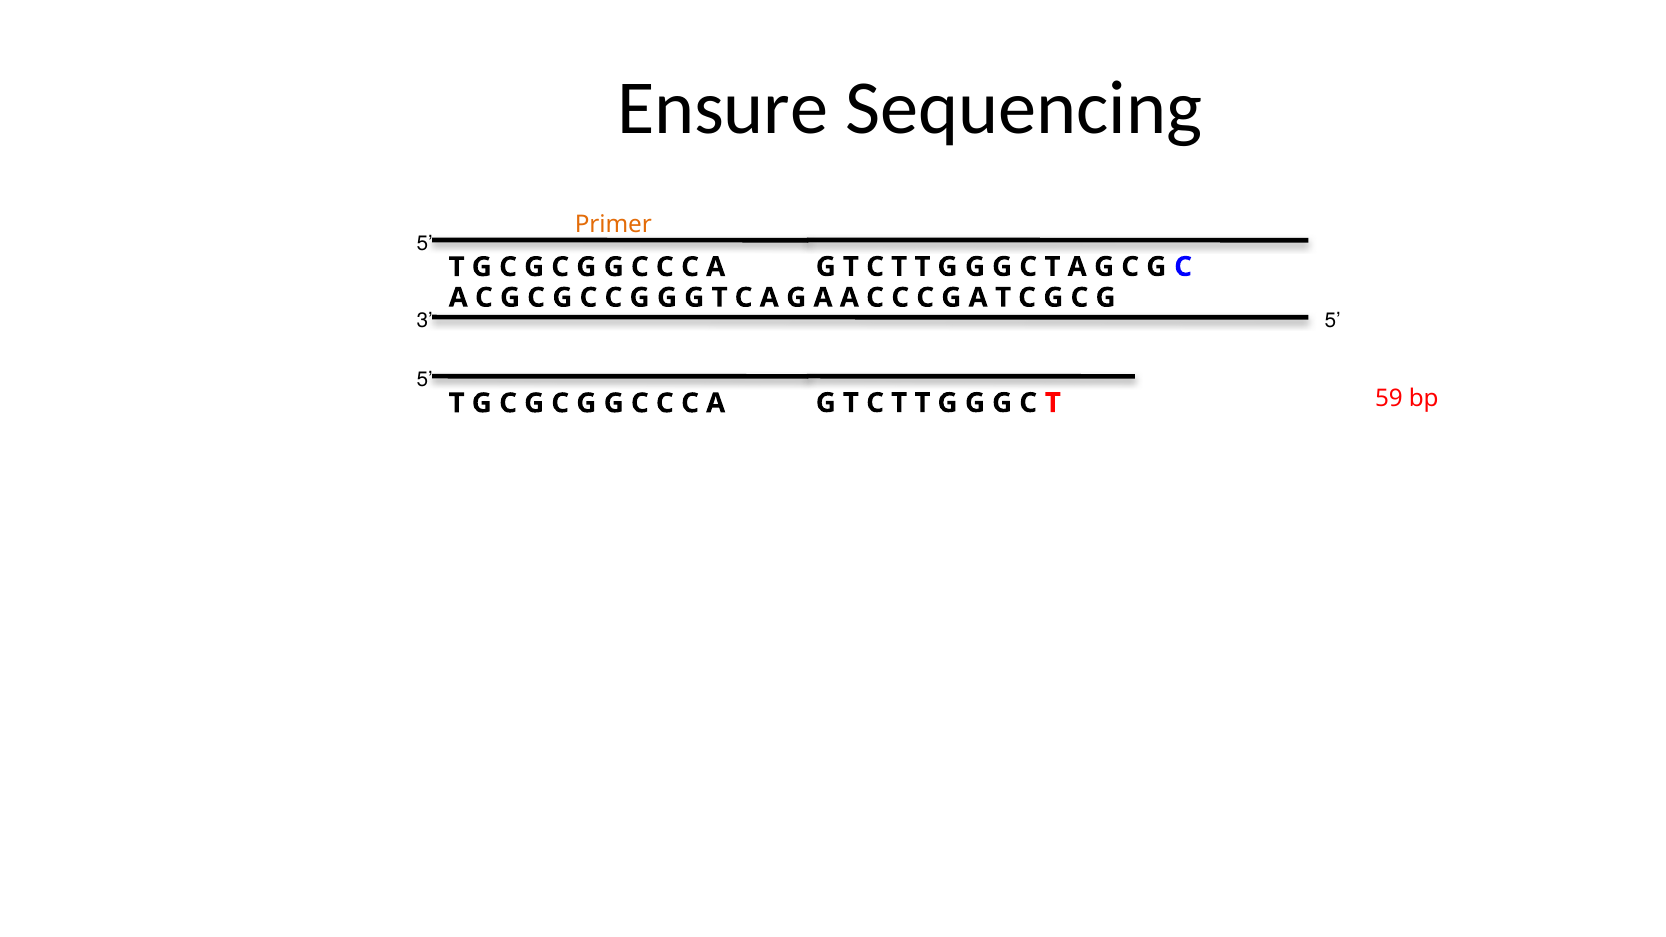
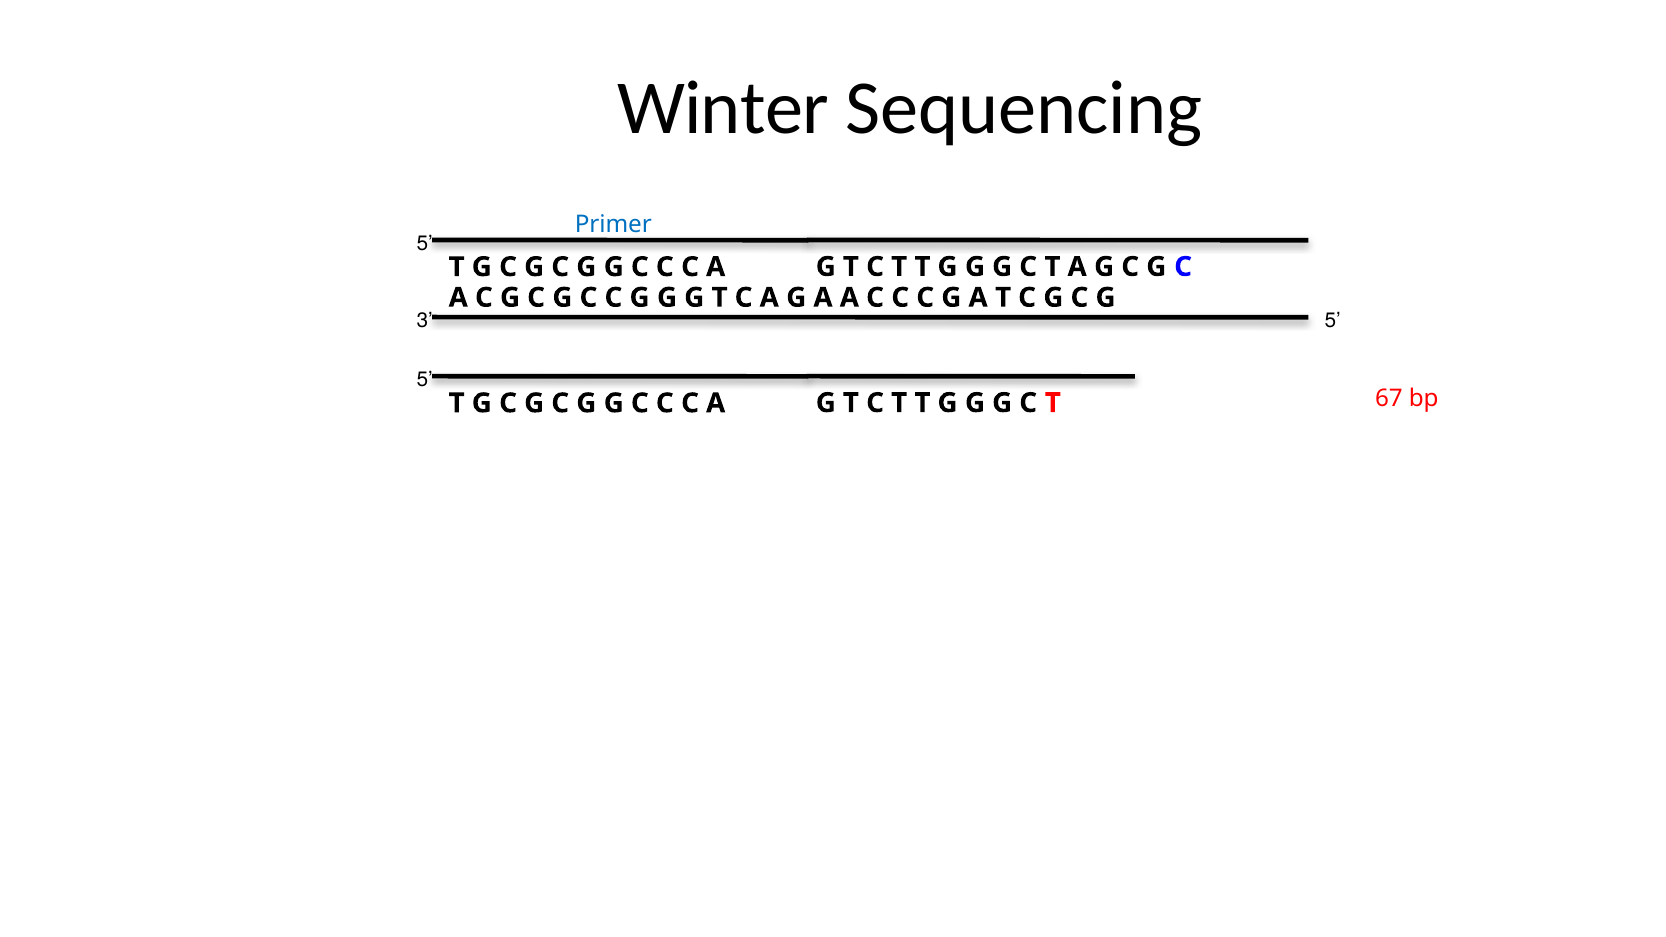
Ensure: Ensure -> Winter (723, 109)
Primer colour: orange -> blue (613, 225)
59: 59 -> 67 (1389, 399)
